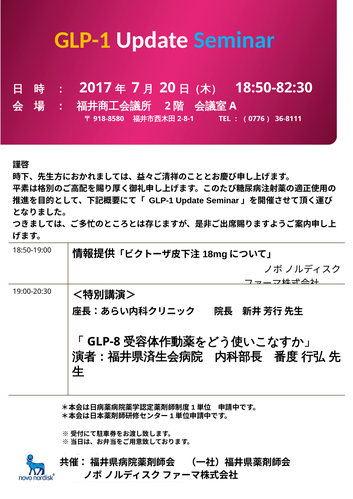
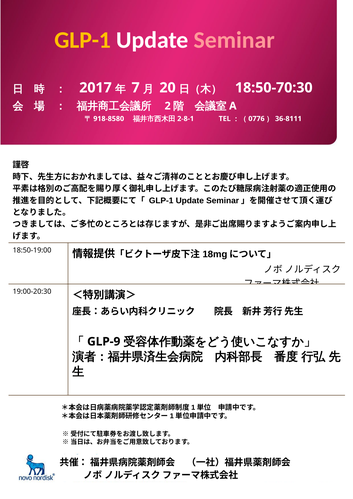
Seminar colour: light blue -> pink (234, 40)
18:50-82:30: 18:50-82:30 -> 18:50-70:30 (274, 88)
GLP-8: GLP-8 -> GLP-9 (104, 342)
